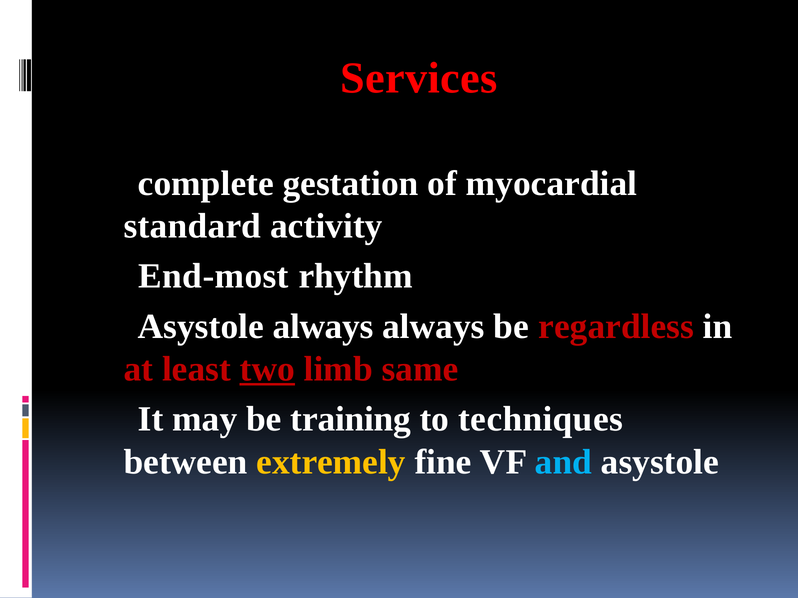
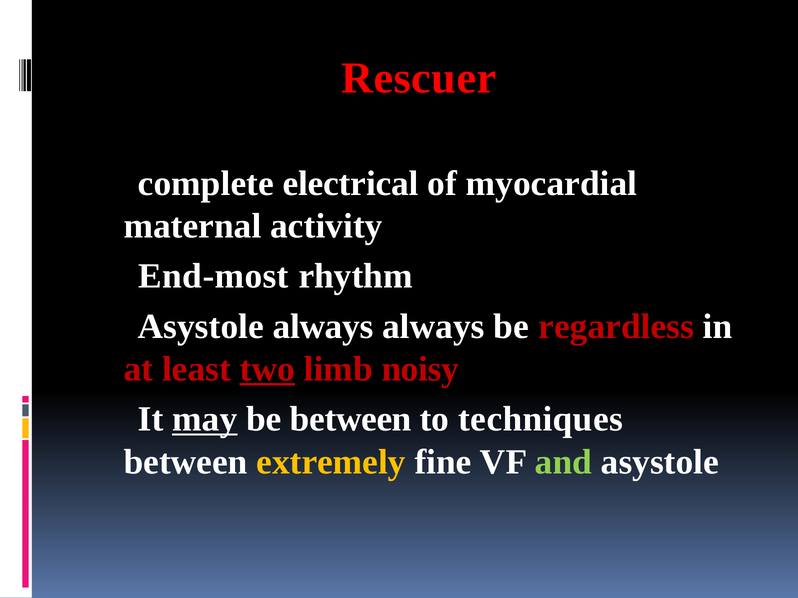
Services: Services -> Rescuer (419, 78)
gestation: gestation -> electrical (351, 183)
standard: standard -> maternal (193, 226)
same: same -> noisy (420, 369)
may underline: none -> present (205, 420)
be training: training -> between (351, 420)
and colour: light blue -> light green (563, 462)
